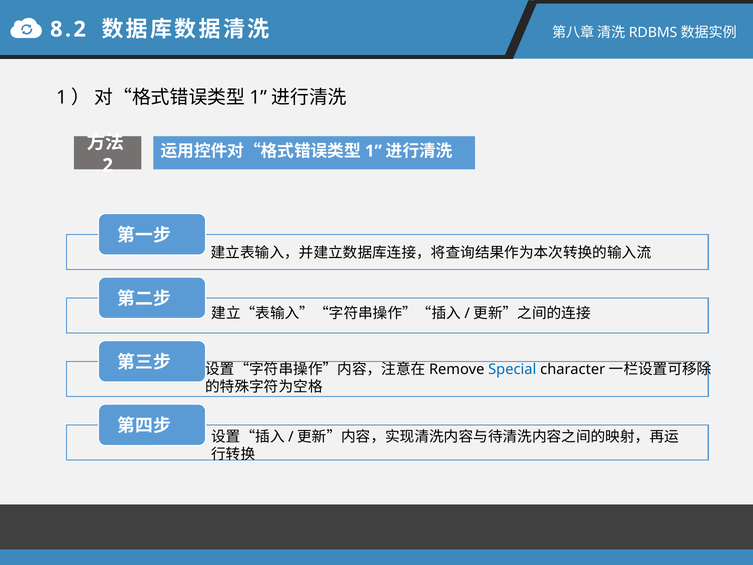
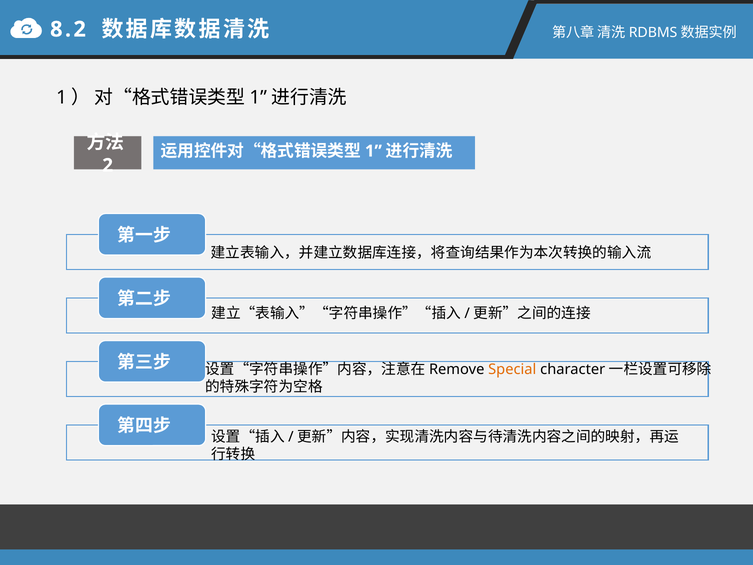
Special colour: blue -> orange (512, 369)
